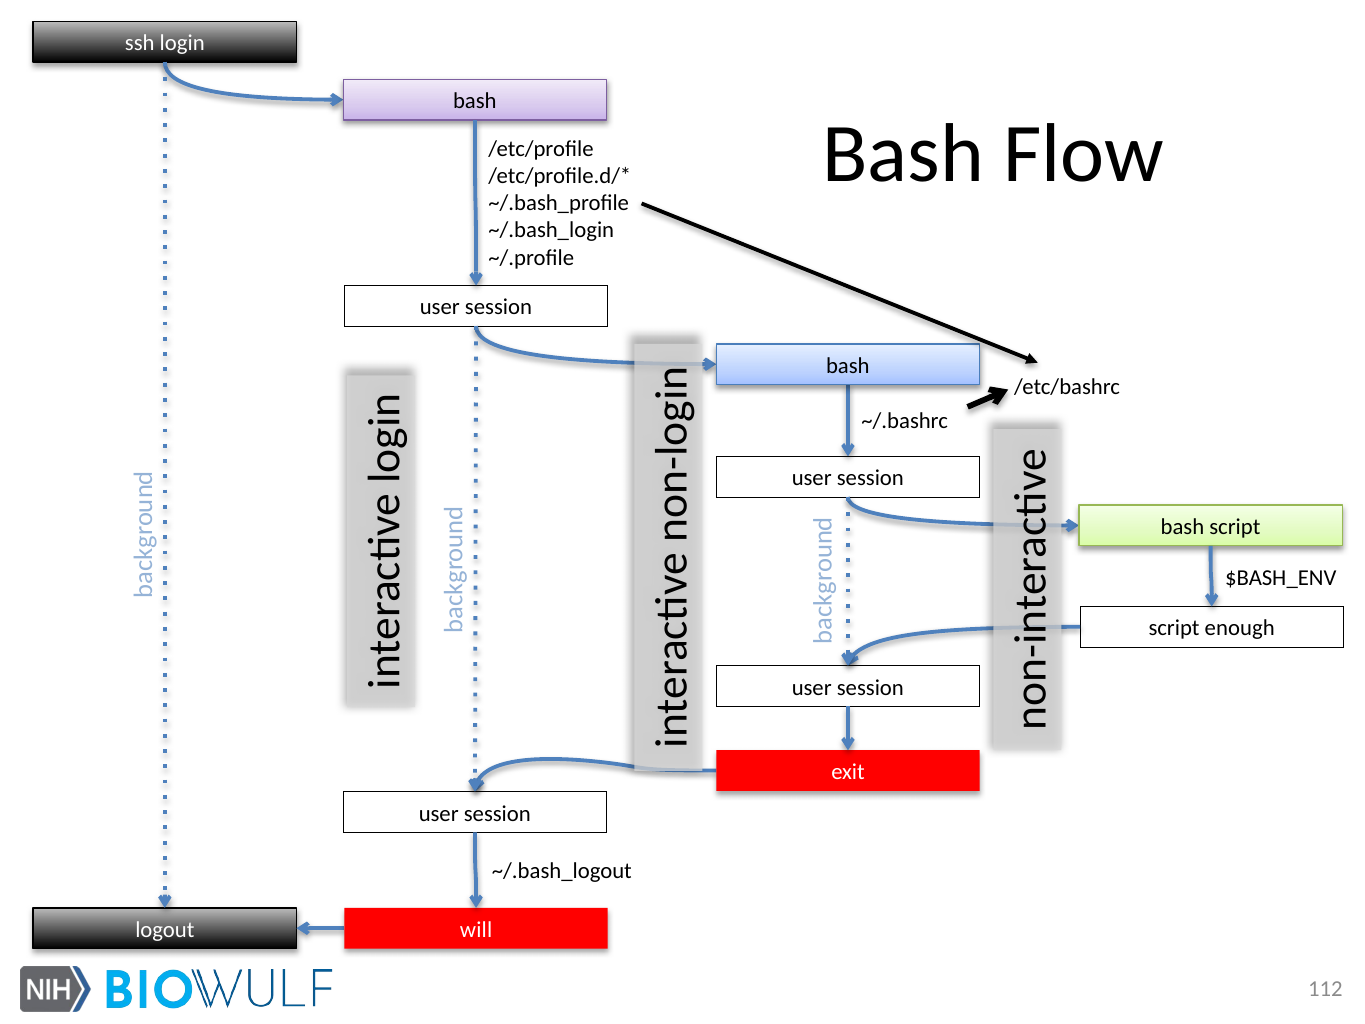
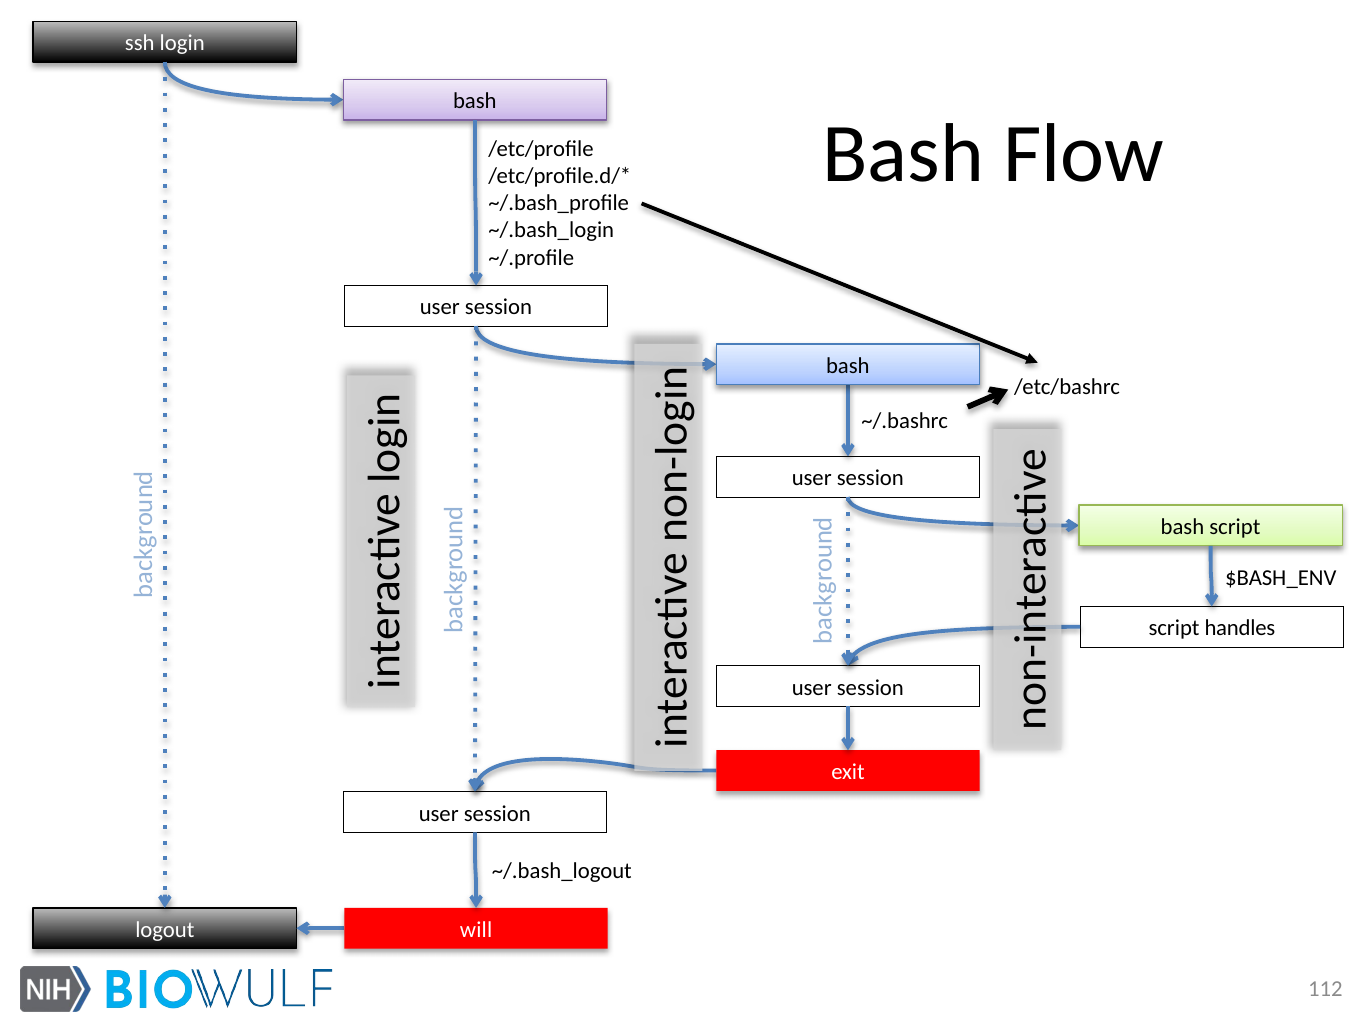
enough: enough -> handles (1240, 628)
